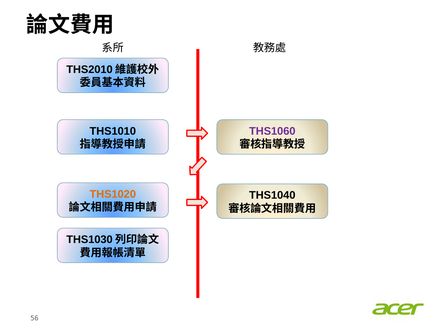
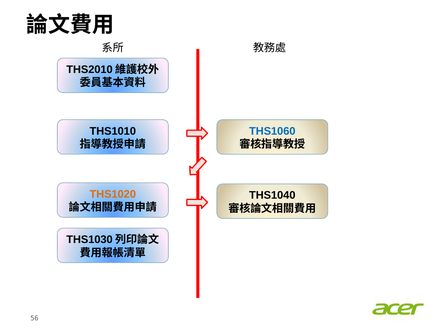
THS1060 colour: purple -> blue (272, 131)
